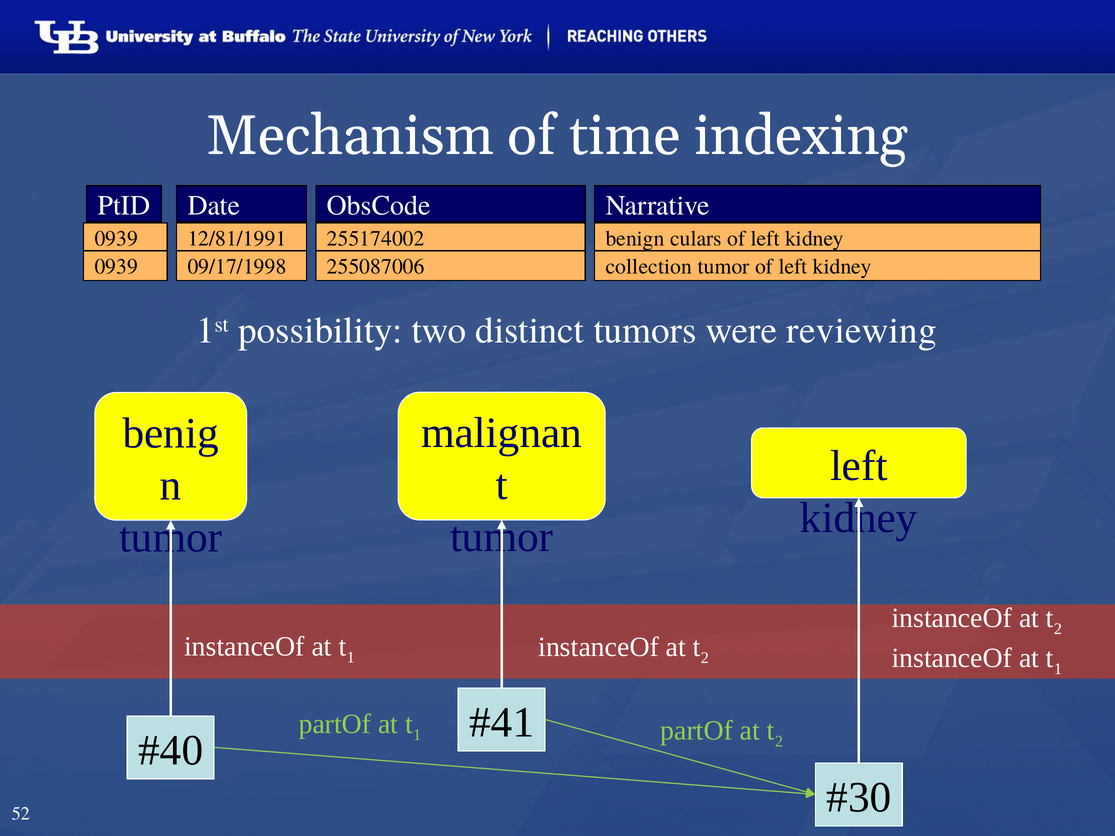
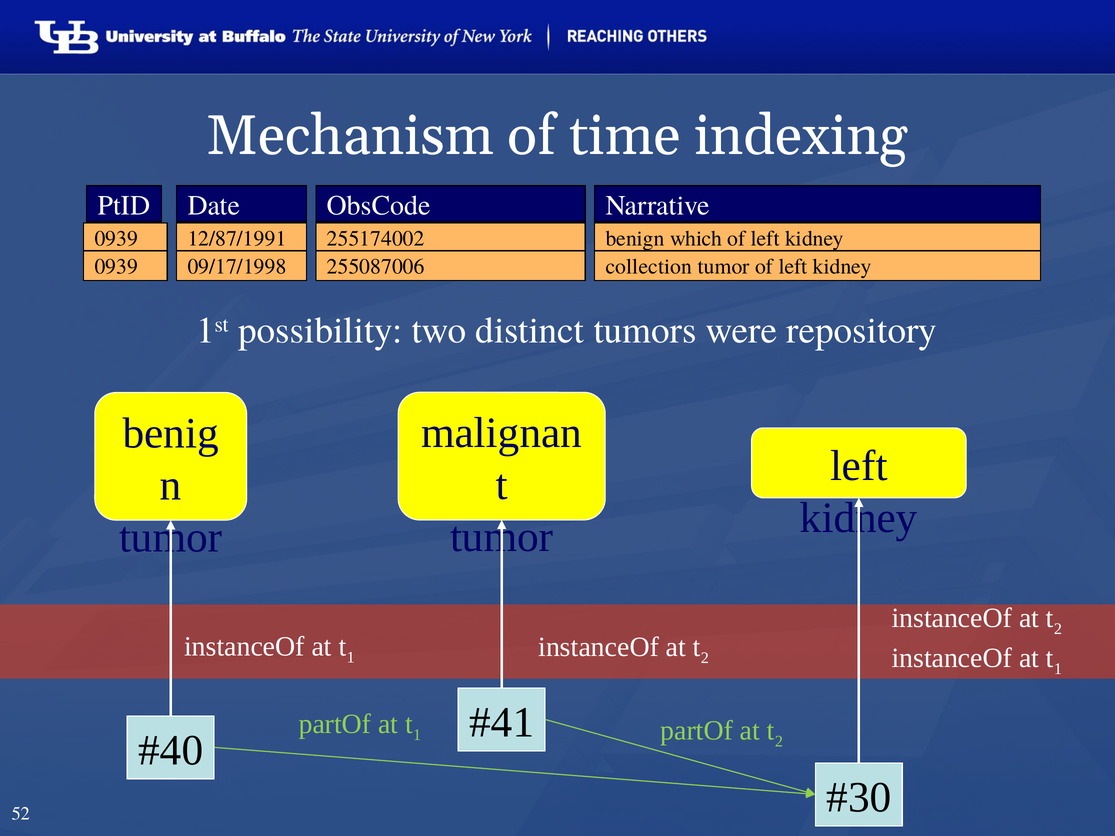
12/81/1991: 12/81/1991 -> 12/87/1991 (237, 239)
culars: culars -> which (696, 239)
reviewing: reviewing -> repository (862, 331)
